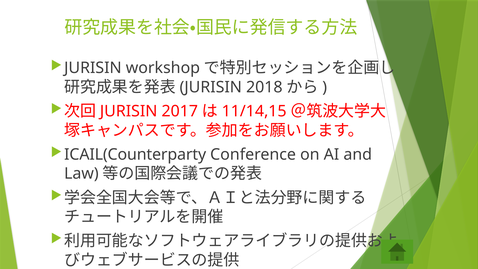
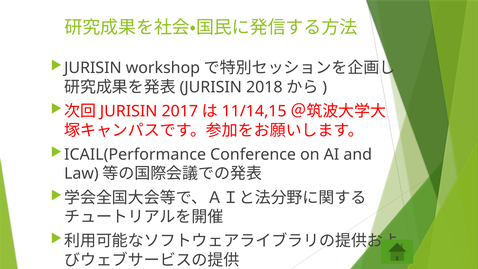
ICAIL(Counterparty: ICAIL(Counterparty -> ICAIL(Performance (135, 154)
